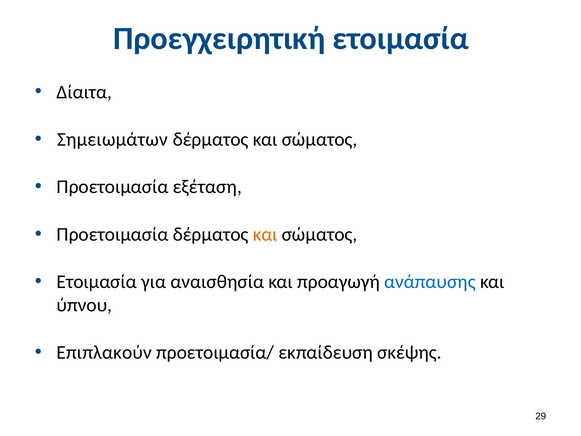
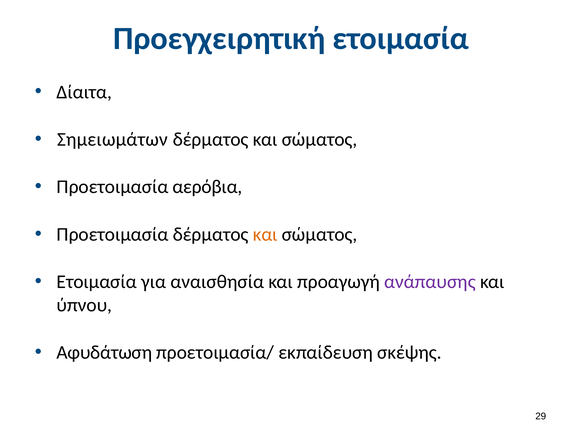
εξέταση: εξέταση -> αερόβια (207, 187)
ανάπαυσης colour: blue -> purple (430, 282)
Επιπλακούν: Επιπλακούν -> Αφυδάτωση (104, 352)
